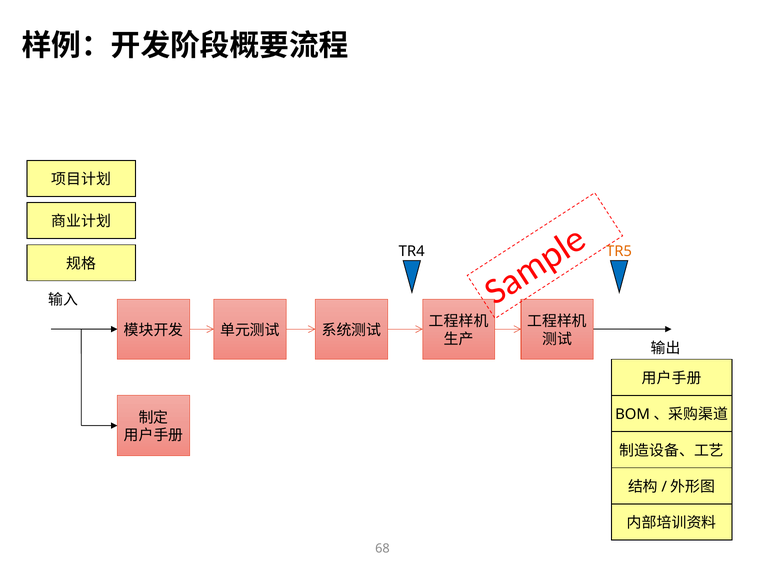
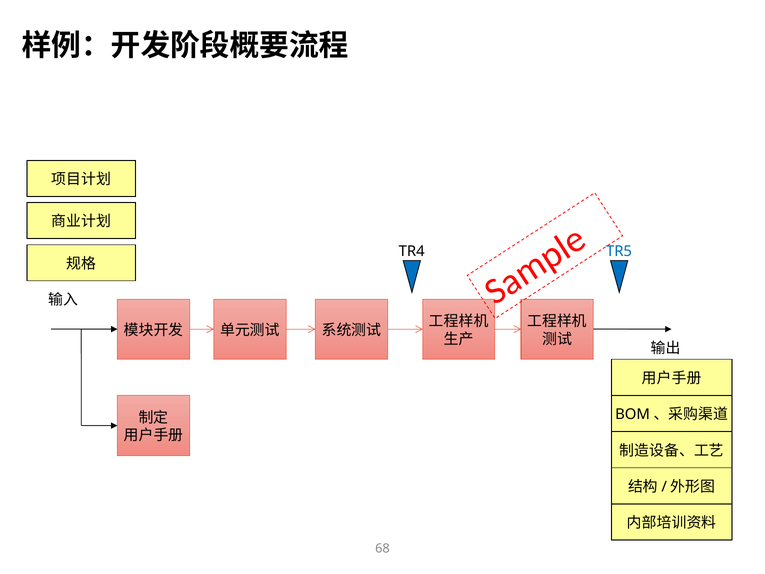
TR5 colour: orange -> blue (619, 251)
